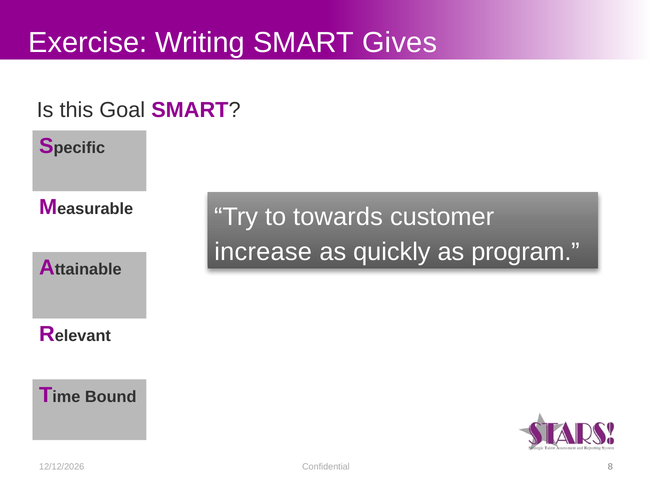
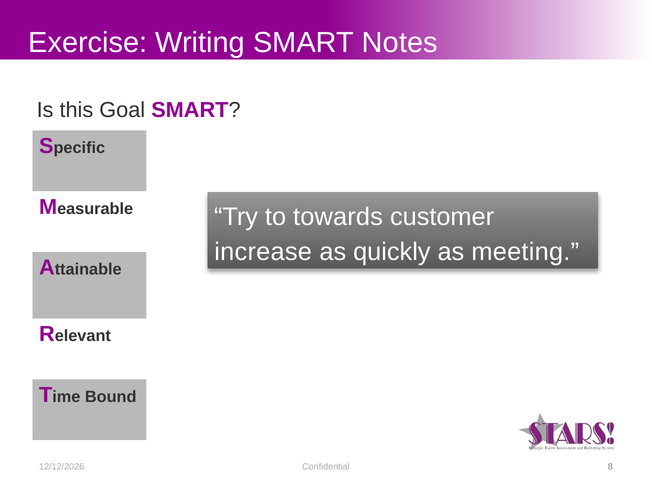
Gives: Gives -> Notes (400, 43)
program: program -> meeting (525, 252)
